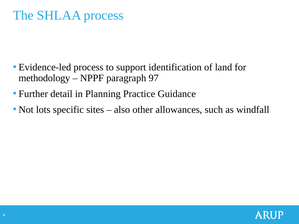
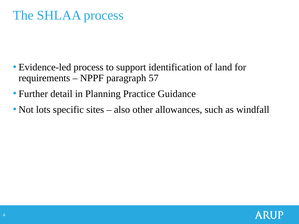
methodology: methodology -> requirements (44, 78)
97: 97 -> 57 (154, 78)
